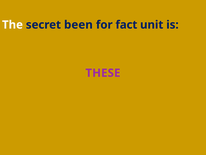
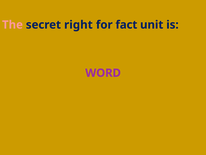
The colour: white -> pink (12, 25)
been: been -> right (78, 25)
THESE: THESE -> WORD (103, 73)
